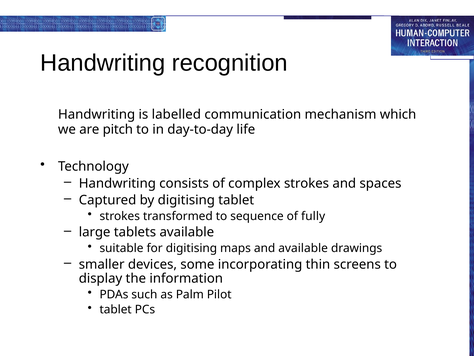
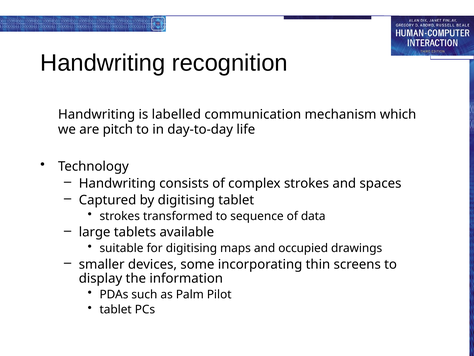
fully: fully -> data (313, 216)
and available: available -> occupied (303, 248)
